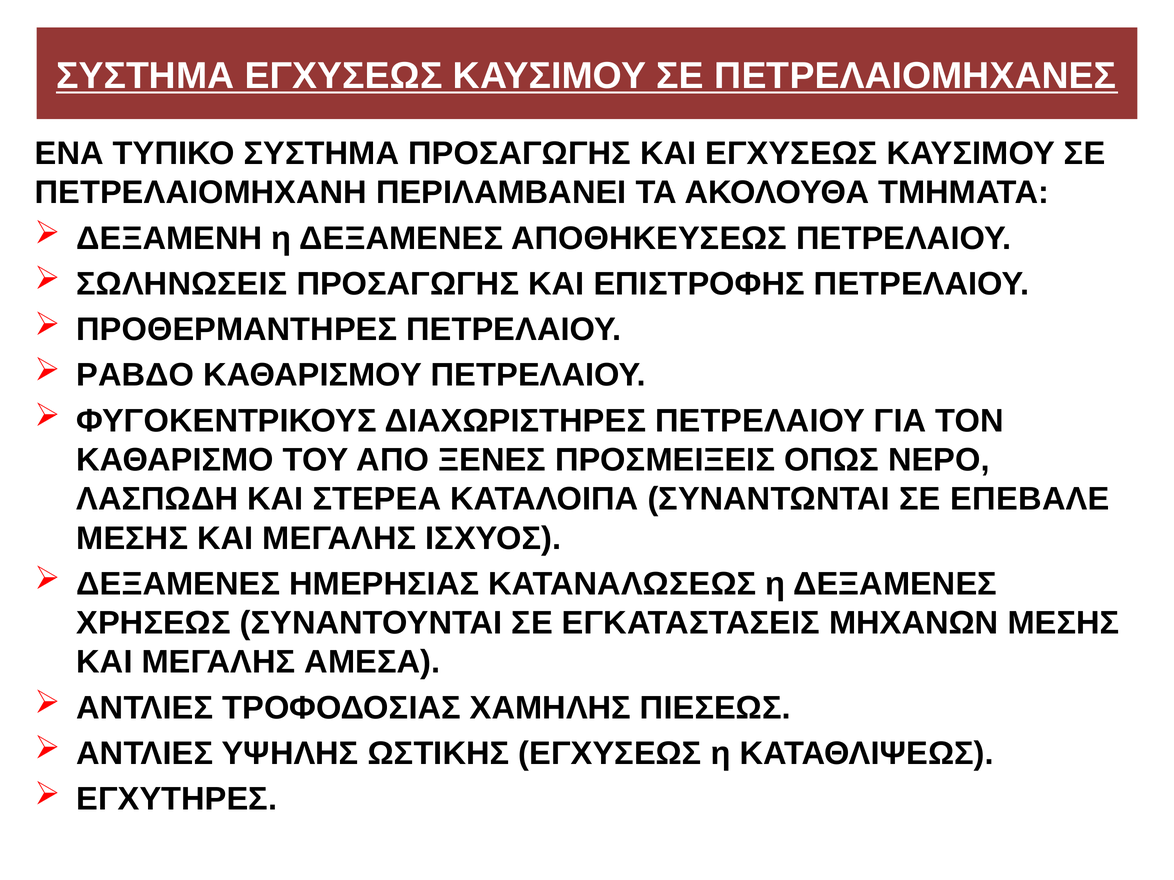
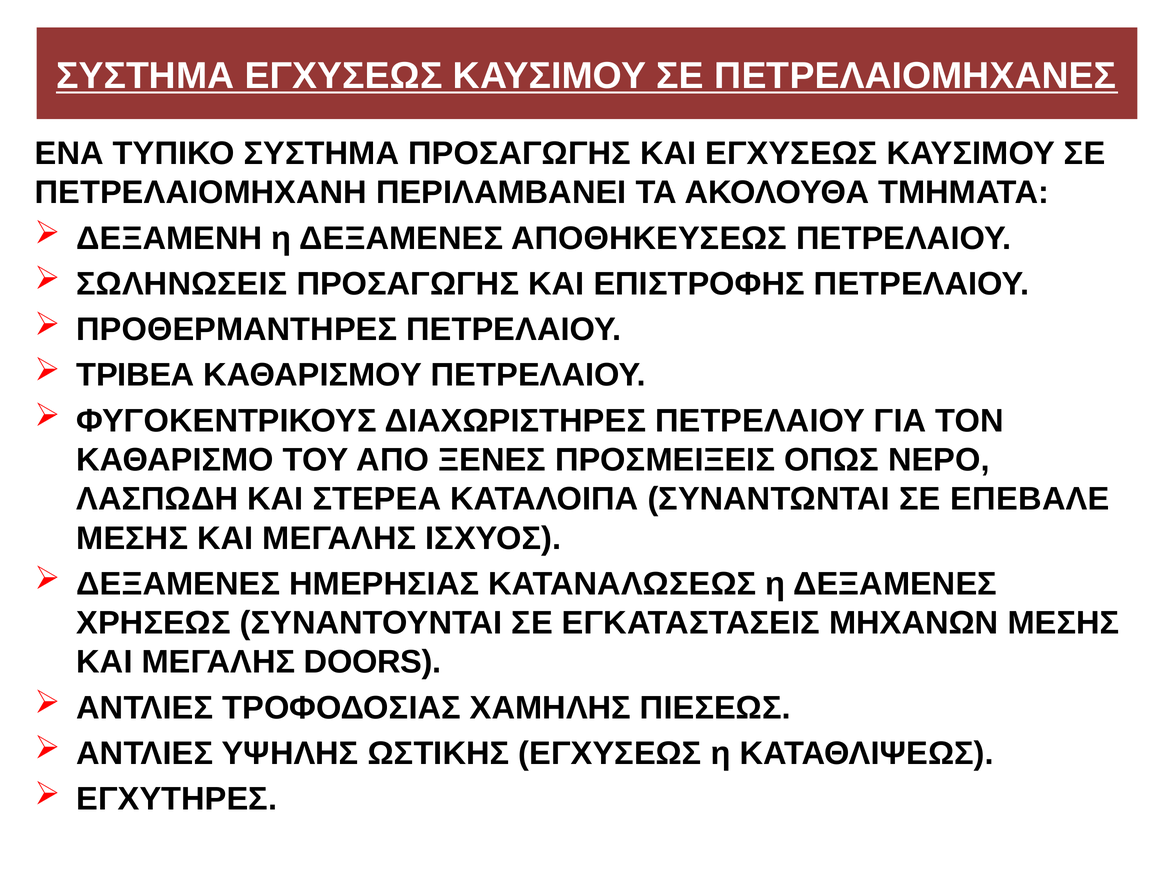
ΡΑΒΔΟ: ΡΑΒΔΟ -> ΤΡΙΒΕΑ (135, 375)
ΑΜΕΣΑ: ΑΜΕΣΑ -> DOORS (373, 663)
